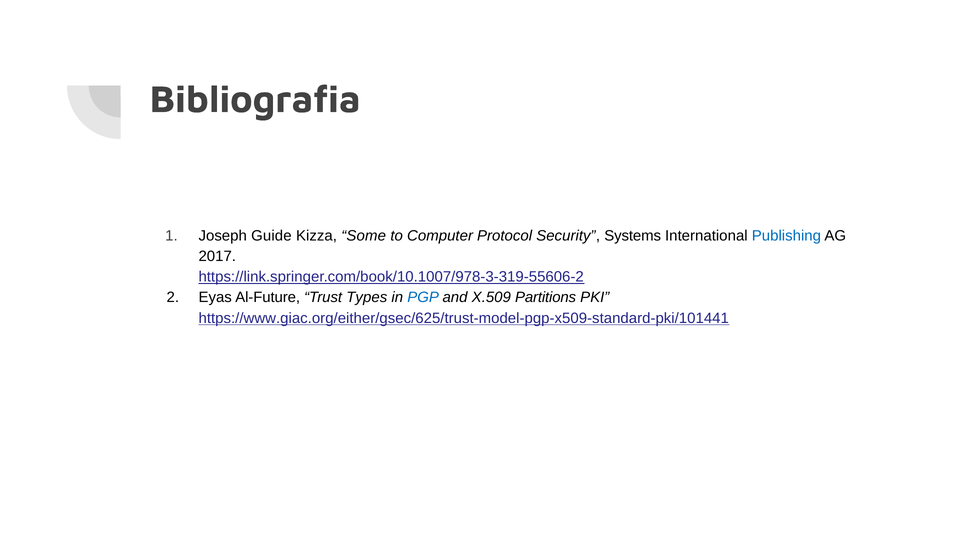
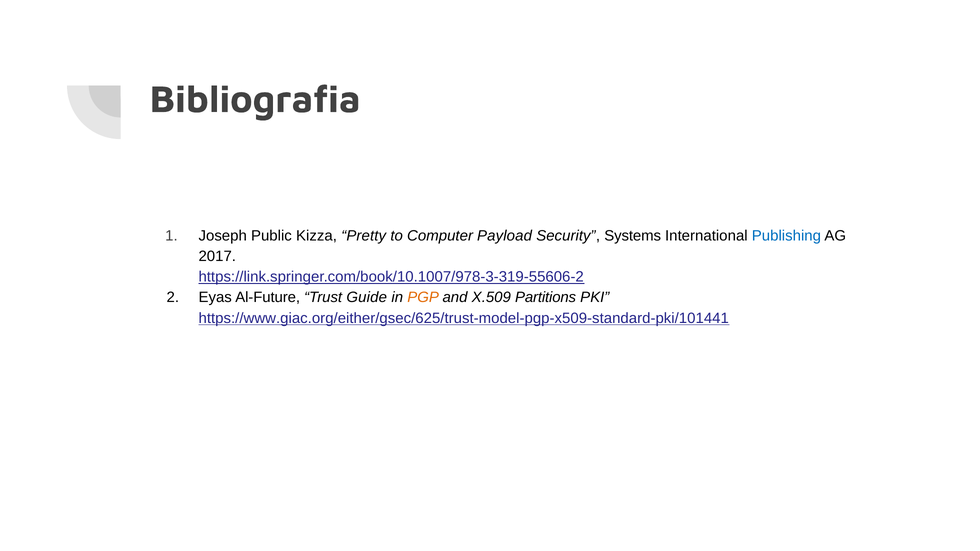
Guide: Guide -> Public (271, 236)
Some: Some -> Pretty (364, 236)
Protocol: Protocol -> Payload (505, 236)
Types: Types -> Guide (367, 298)
PGP colour: blue -> orange (423, 298)
